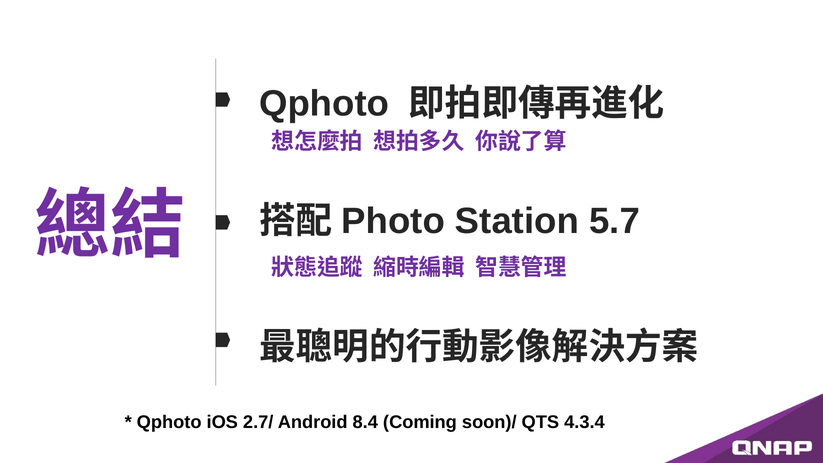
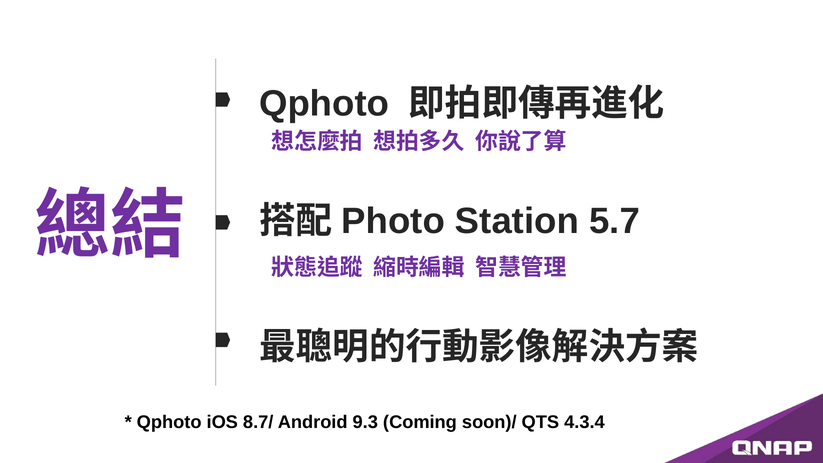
2.7/: 2.7/ -> 8.7/ (258, 422)
8.4: 8.4 -> 9.3 (365, 422)
